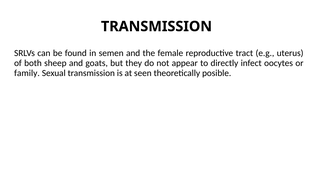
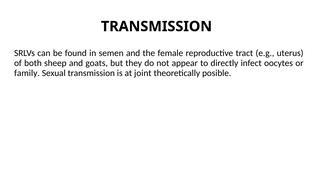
seen: seen -> joint (143, 73)
